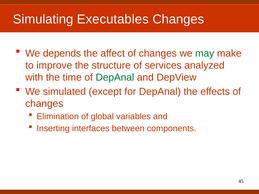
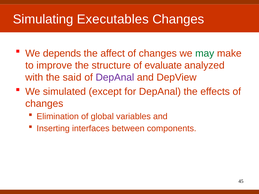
services: services -> evaluate (163, 65)
time: time -> said (72, 78)
DepAnal colour: green -> purple (115, 78)
